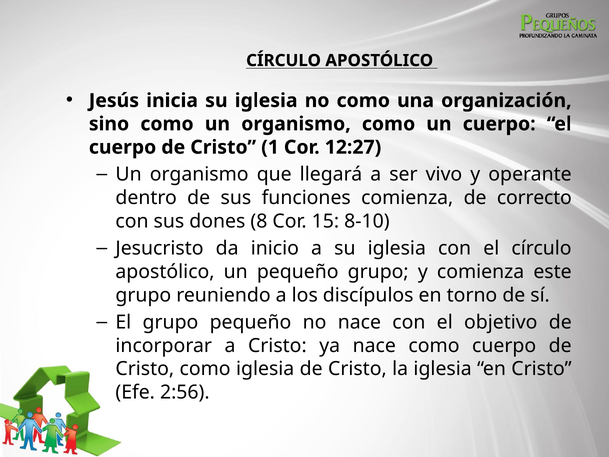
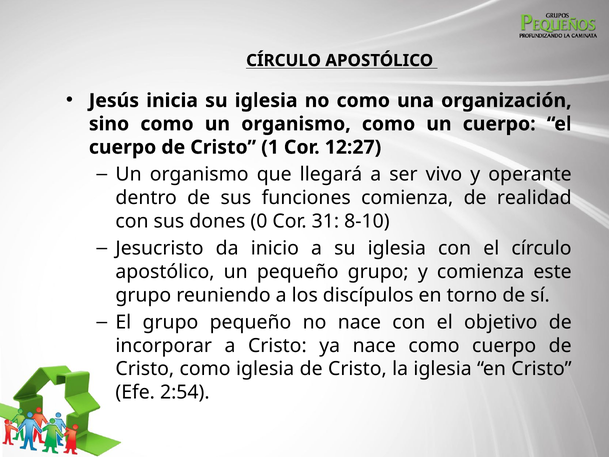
correcto: correcto -> realidad (534, 198)
8: 8 -> 0 (259, 221)
15: 15 -> 31 (325, 221)
2:56: 2:56 -> 2:54 (185, 392)
